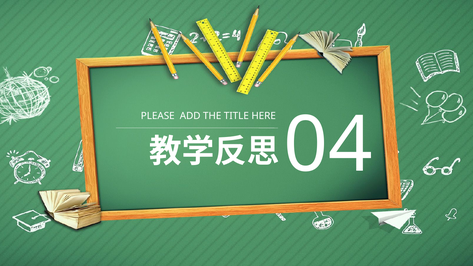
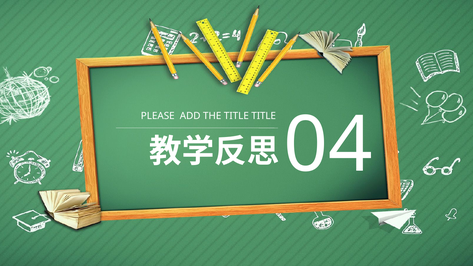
TITLE HERE: HERE -> TITLE (264, 116)
